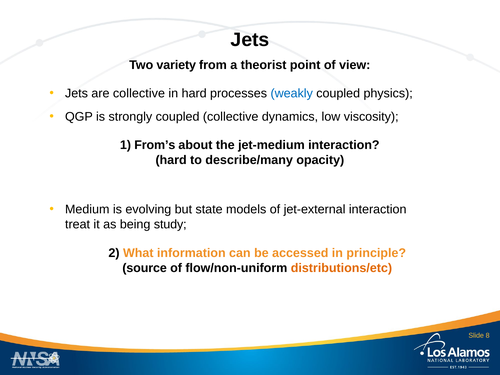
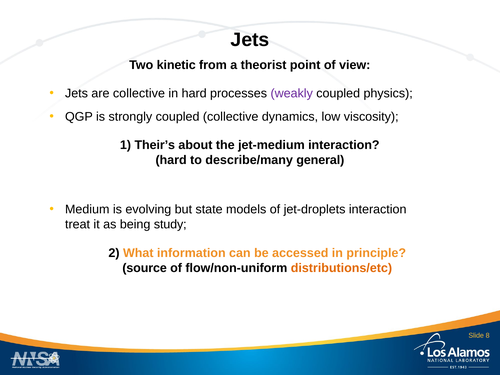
variety: variety -> kinetic (176, 65)
weakly colour: blue -> purple (292, 93)
From’s: From’s -> Their’s (155, 145)
opacity: opacity -> general (320, 160)
jet-external: jet-external -> jet-droplets (315, 209)
